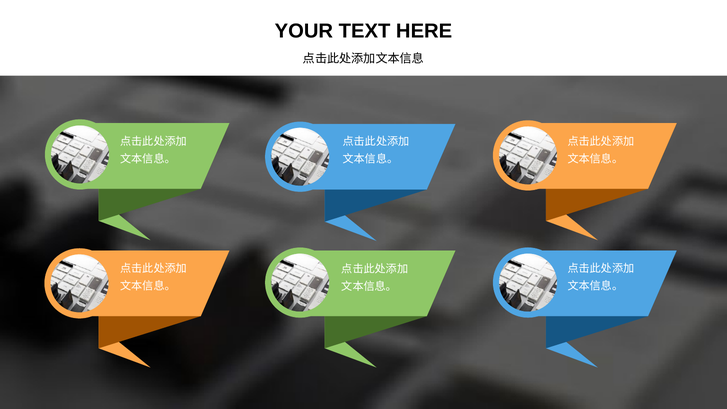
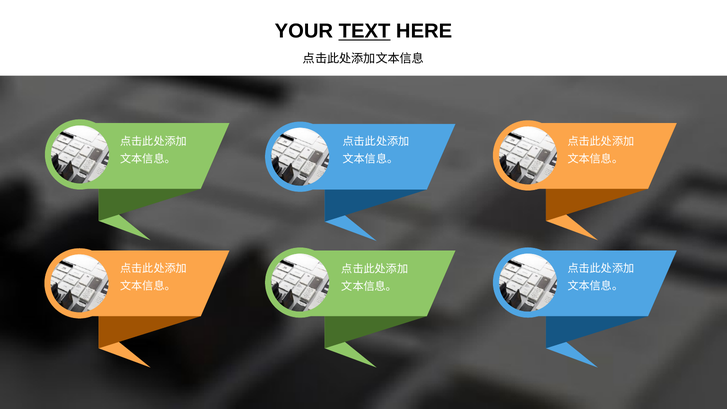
TEXT underline: none -> present (365, 31)
